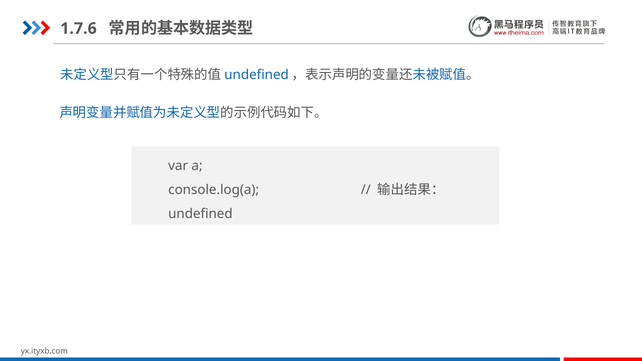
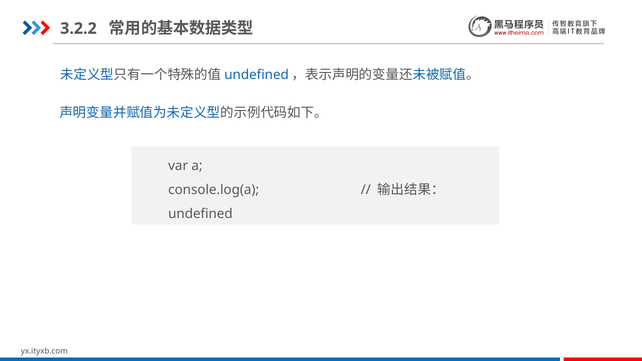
1.7.6: 1.7.6 -> 3.2.2 (78, 29)
